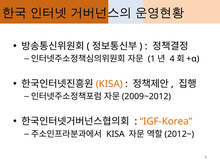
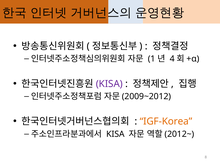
KISA colour: orange -> purple (109, 84)
